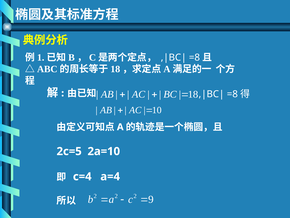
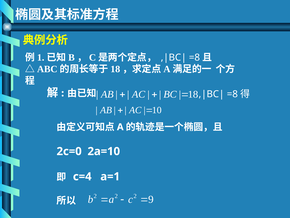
2c=5: 2c=5 -> 2c=0 (69, 151)
a=4: a=4 -> a=1 (110, 176)
